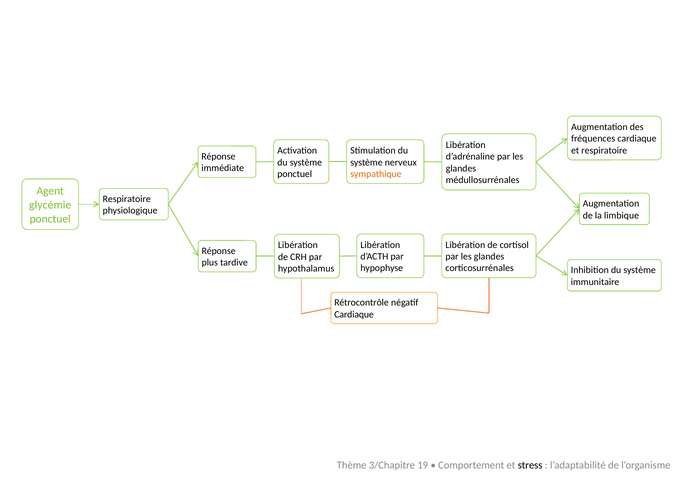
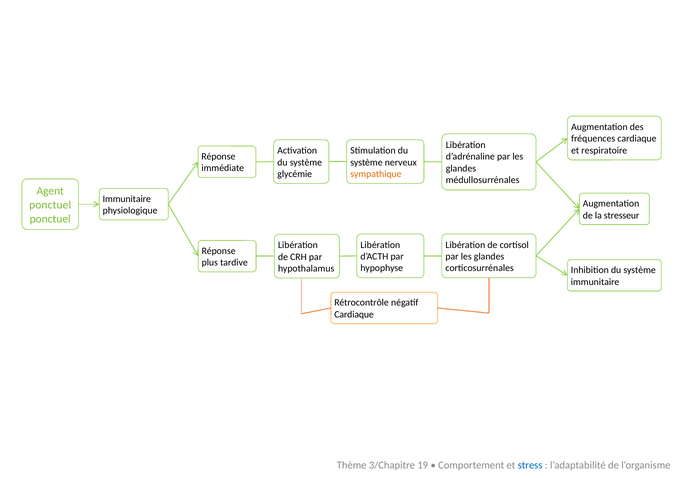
ponctuel: ponctuel -> glycémie (295, 174)
Respiratoire: Respiratoire -> Immunitaire (127, 199)
glycémie: glycémie -> ponctuel (50, 205)
limbique: limbique -> stresseur (622, 215)
stress colour: black -> blue (530, 465)
